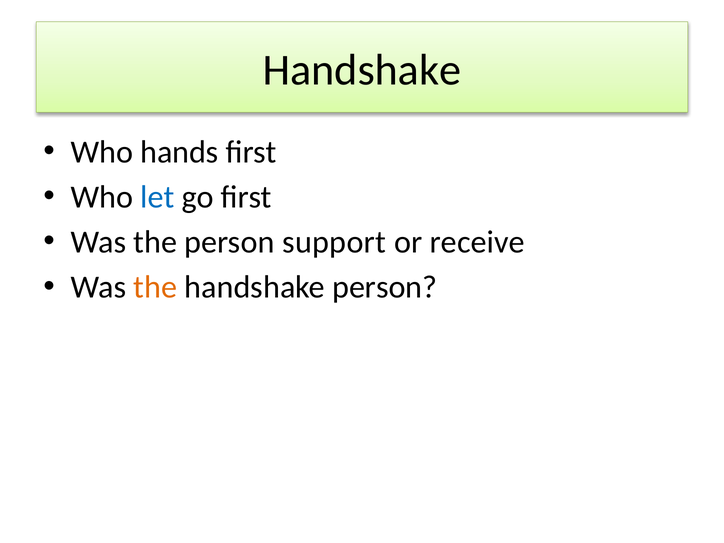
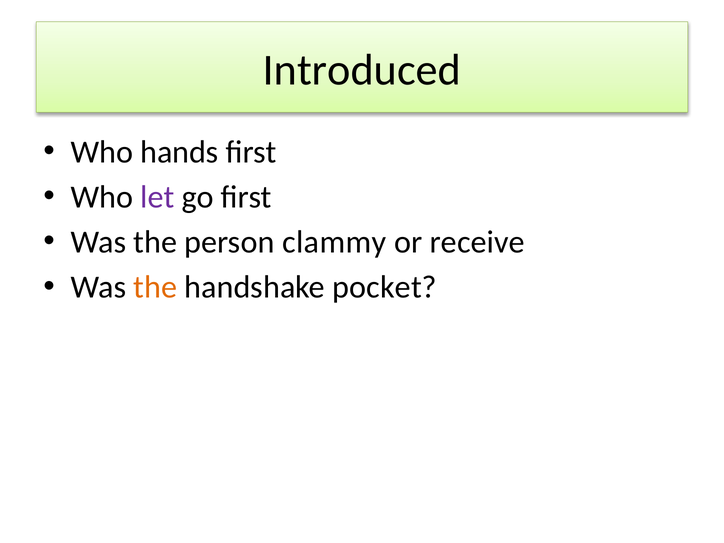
Handshake: Handshake -> Introduced (362, 70)
let colour: blue -> purple (157, 197)
support: support -> clammy (334, 242)
handshake person: person -> pocket (385, 287)
